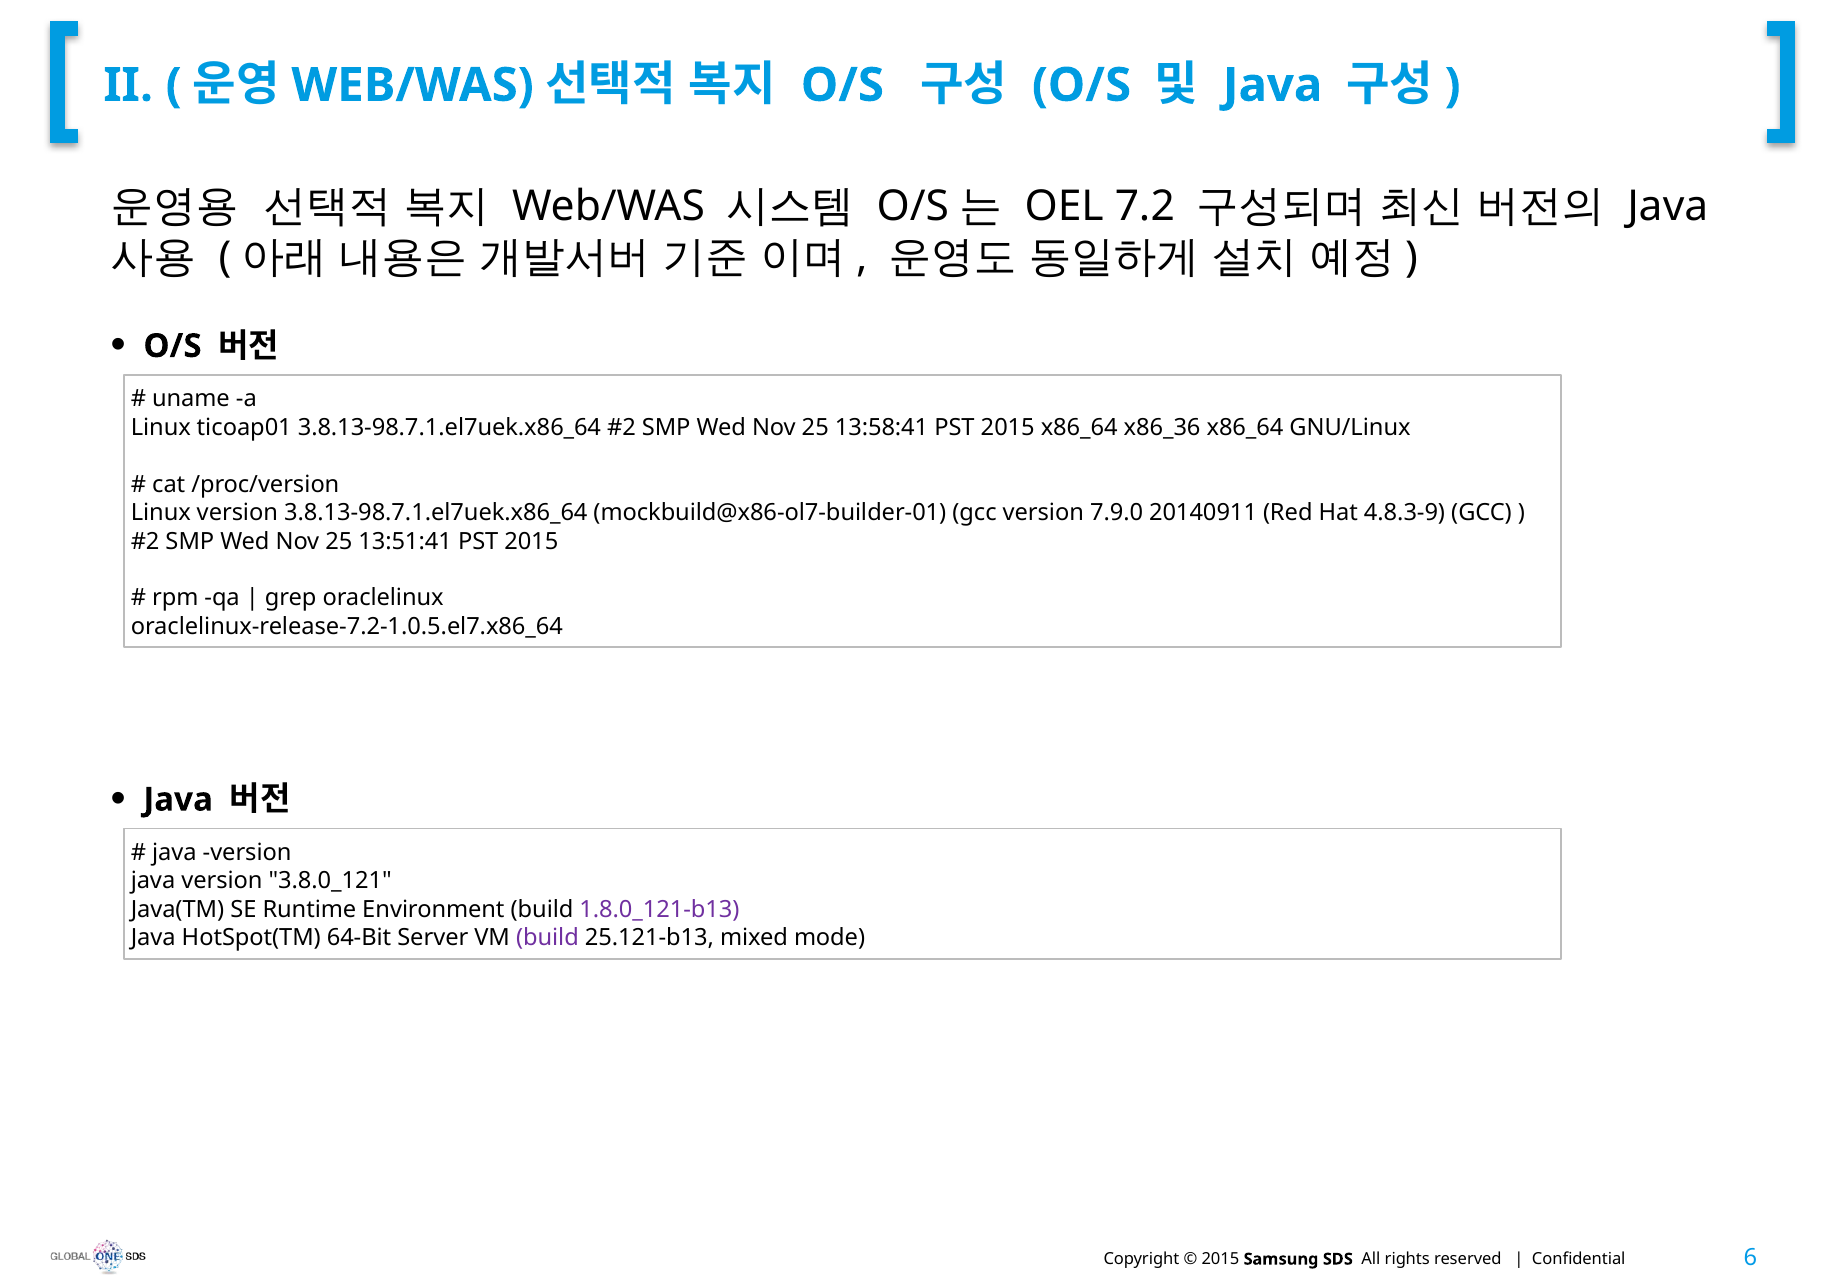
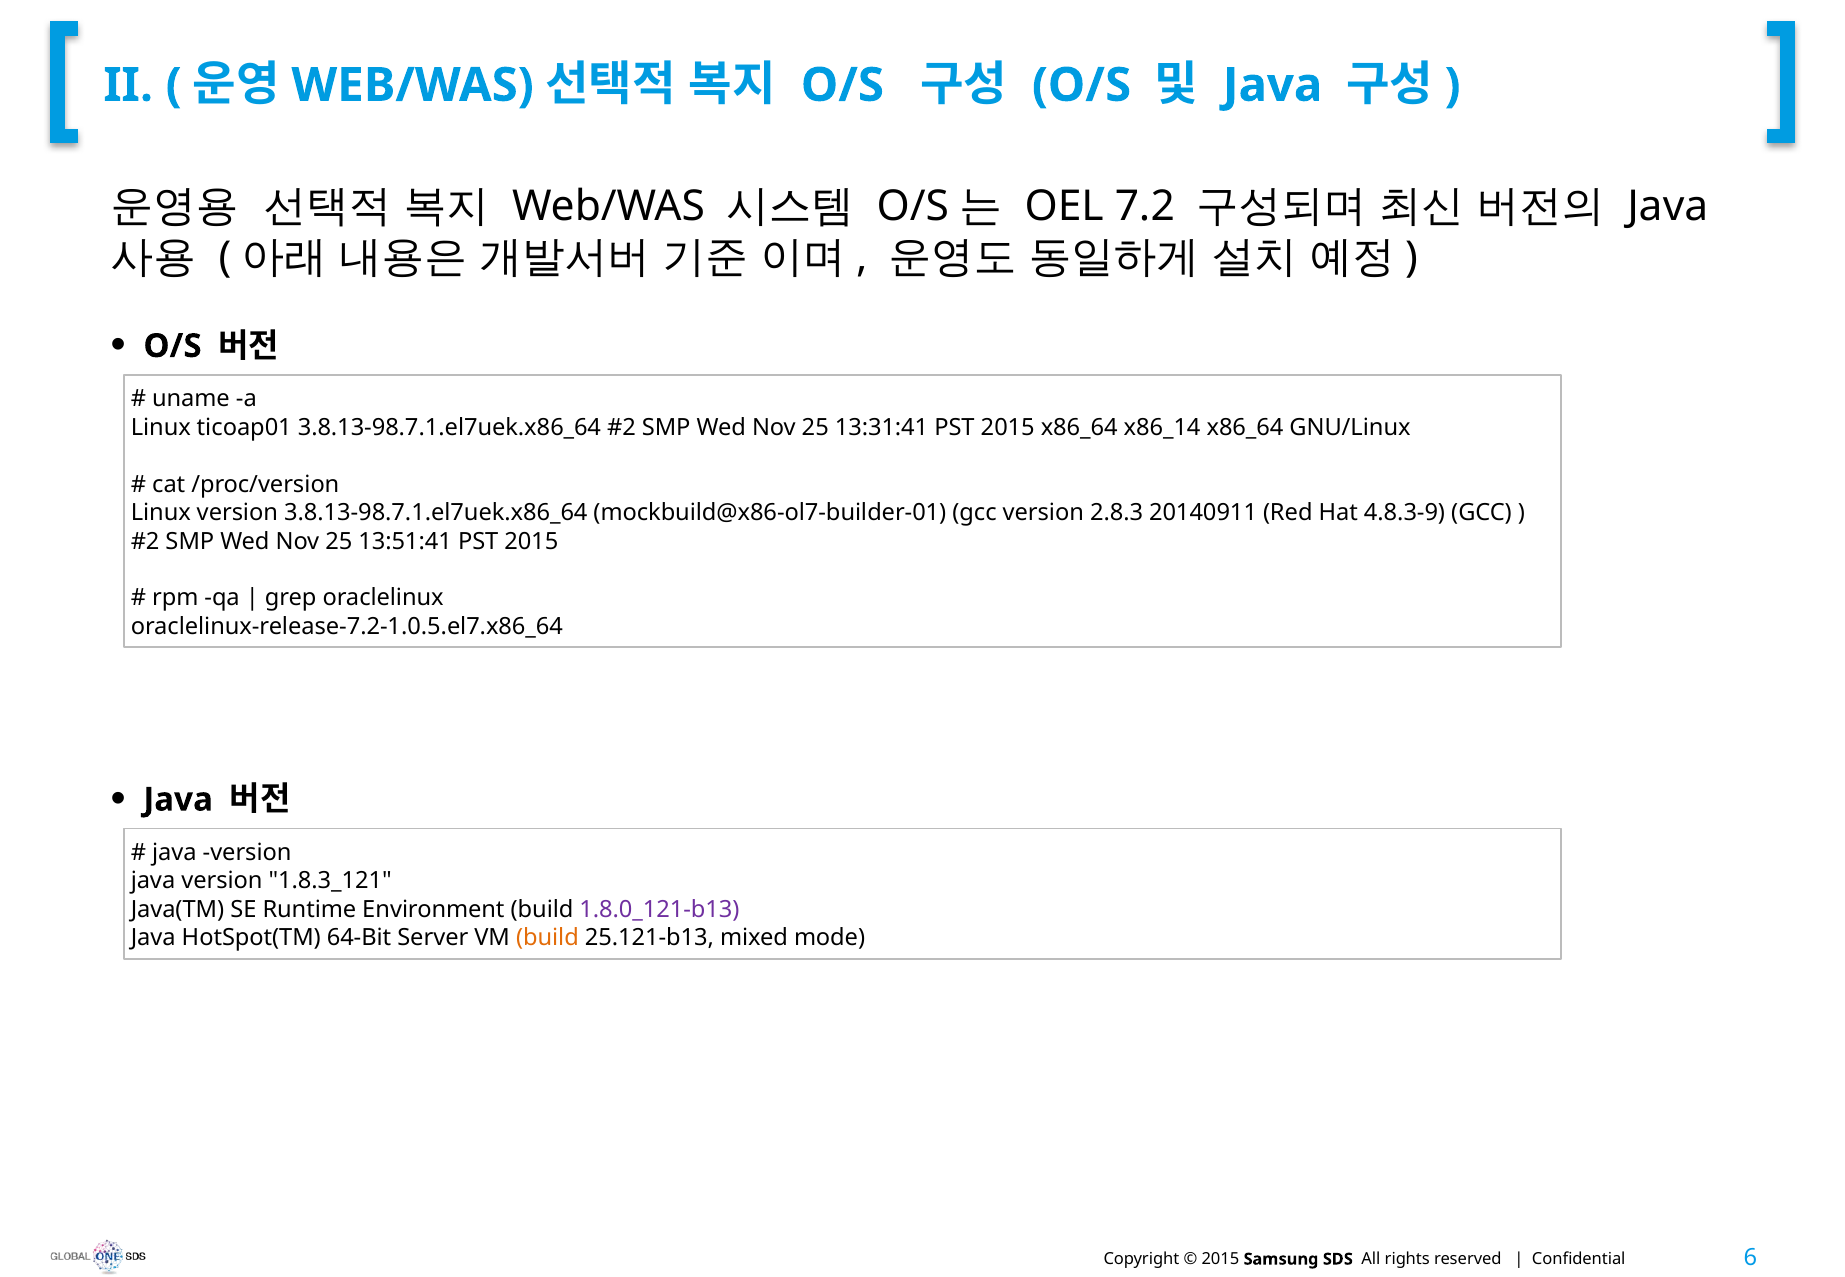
13:58:41: 13:58:41 -> 13:31:41 (882, 428)
x86_36: x86_36 -> x86_14 (1162, 428)
7.9.0: 7.9.0 -> 2.8.3 (1117, 513)
3.8.0_121: 3.8.0_121 -> 1.8.3_121 (330, 881)
build colour: purple -> orange (547, 938)
